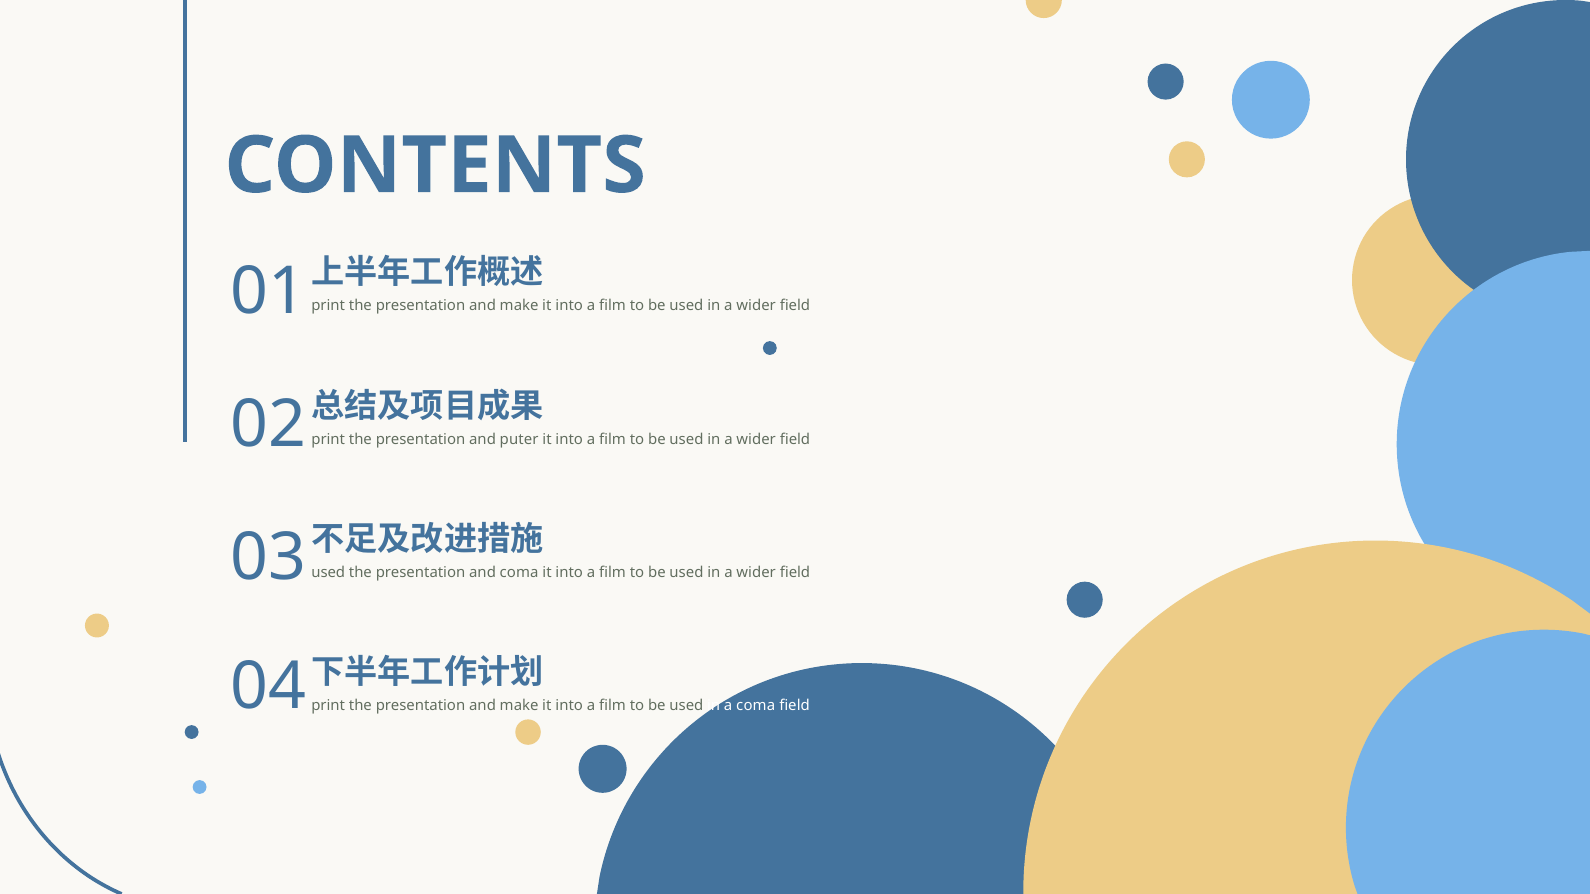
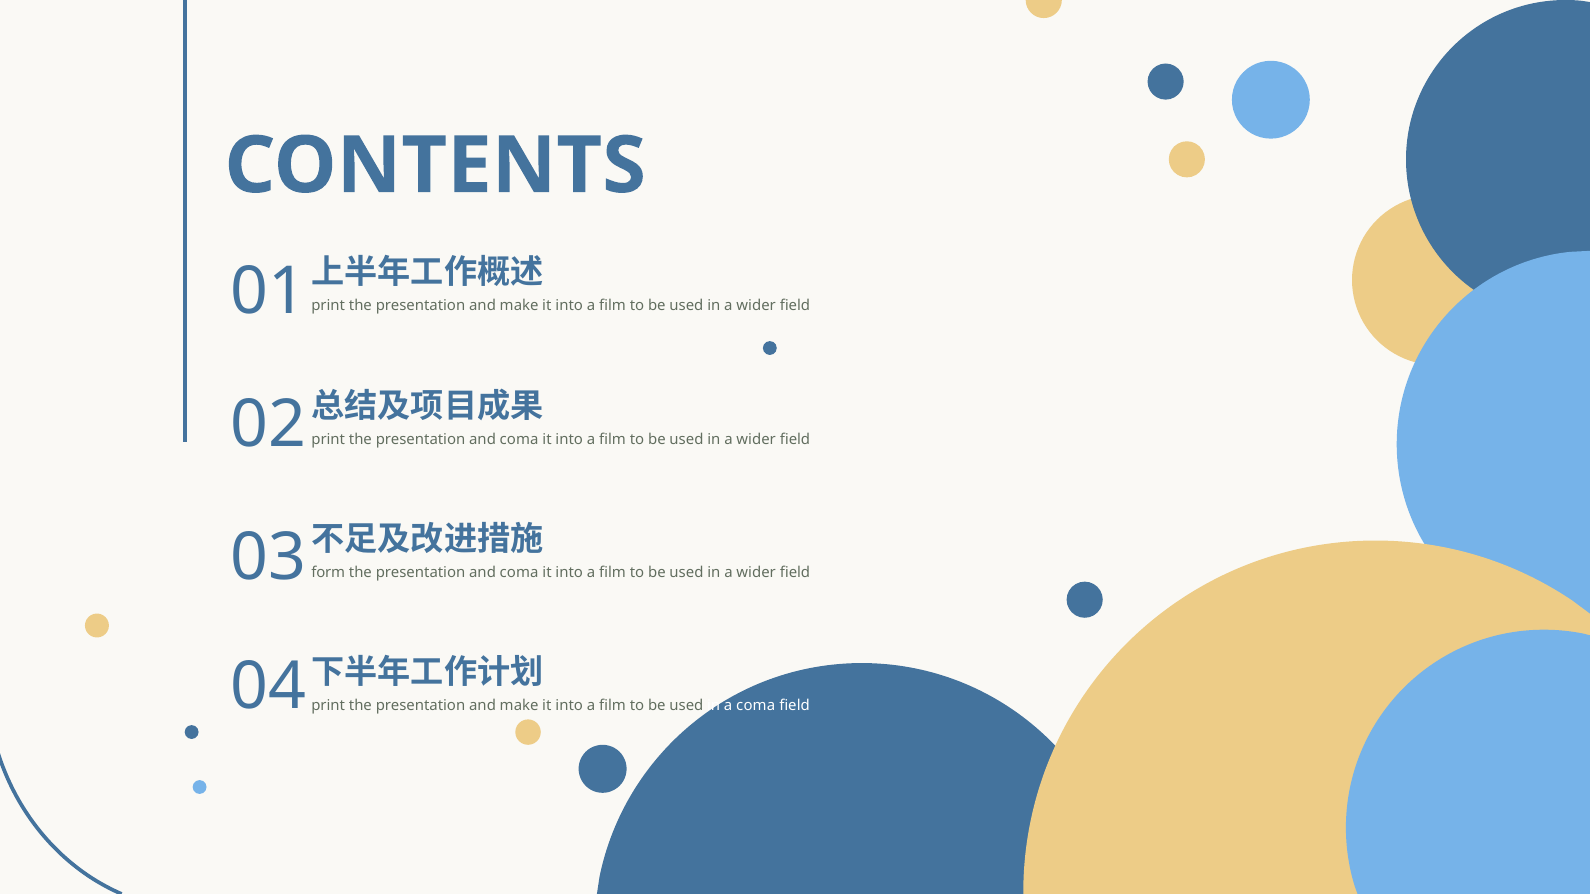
puter: puter -> coma (519, 439)
used: used -> form (328, 573)
